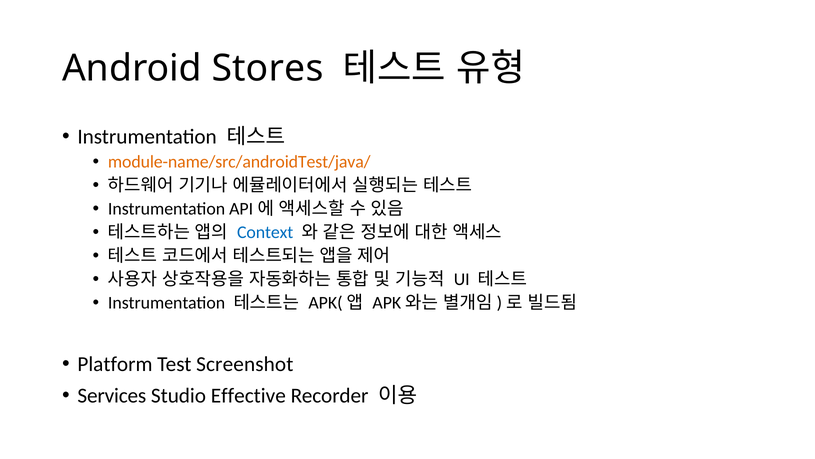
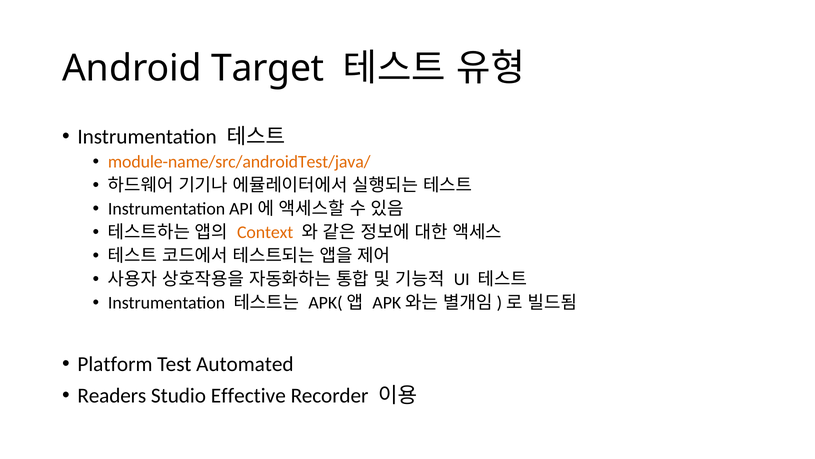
Stores: Stores -> Target (268, 68)
Context colour: blue -> orange (265, 232)
Screenshot: Screenshot -> Automated (245, 364)
Services: Services -> Readers (112, 395)
